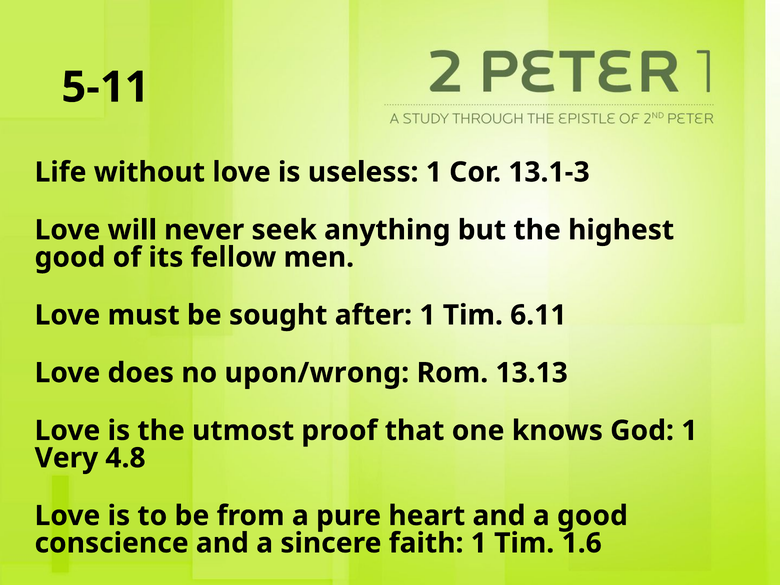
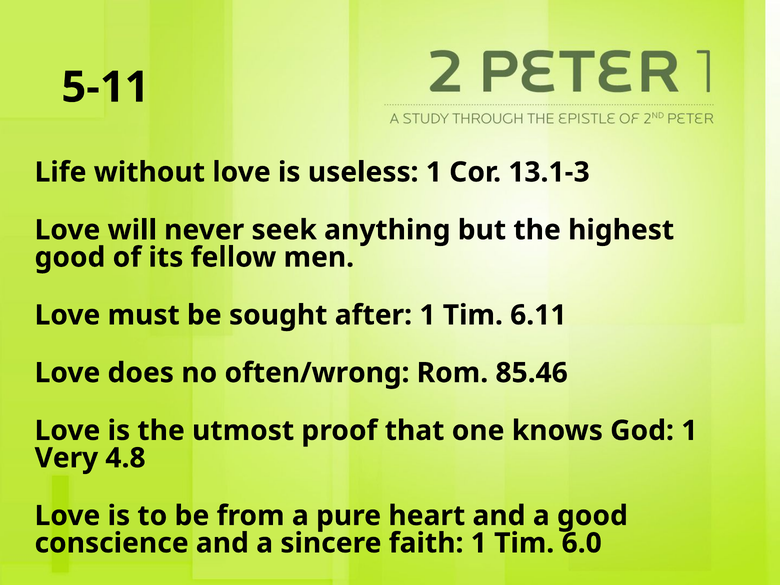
upon/wrong: upon/wrong -> often/wrong (317, 373)
13.13: 13.13 -> 85.46 (532, 373)
1.6: 1.6 -> 6.0 (582, 543)
